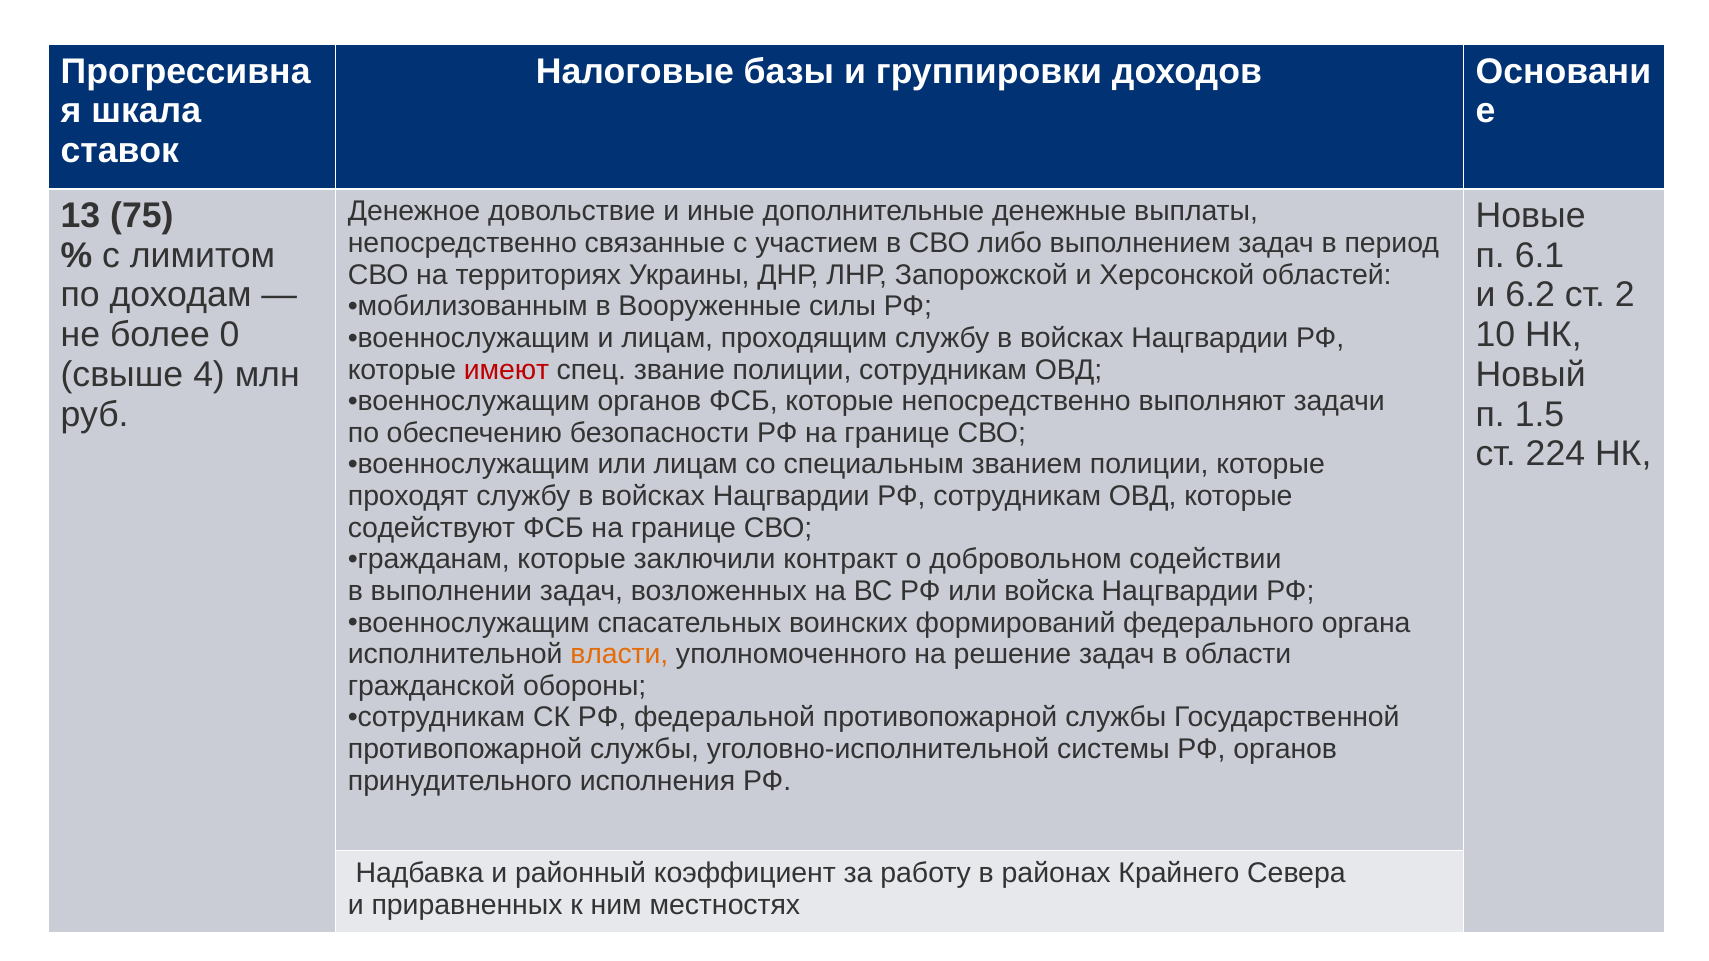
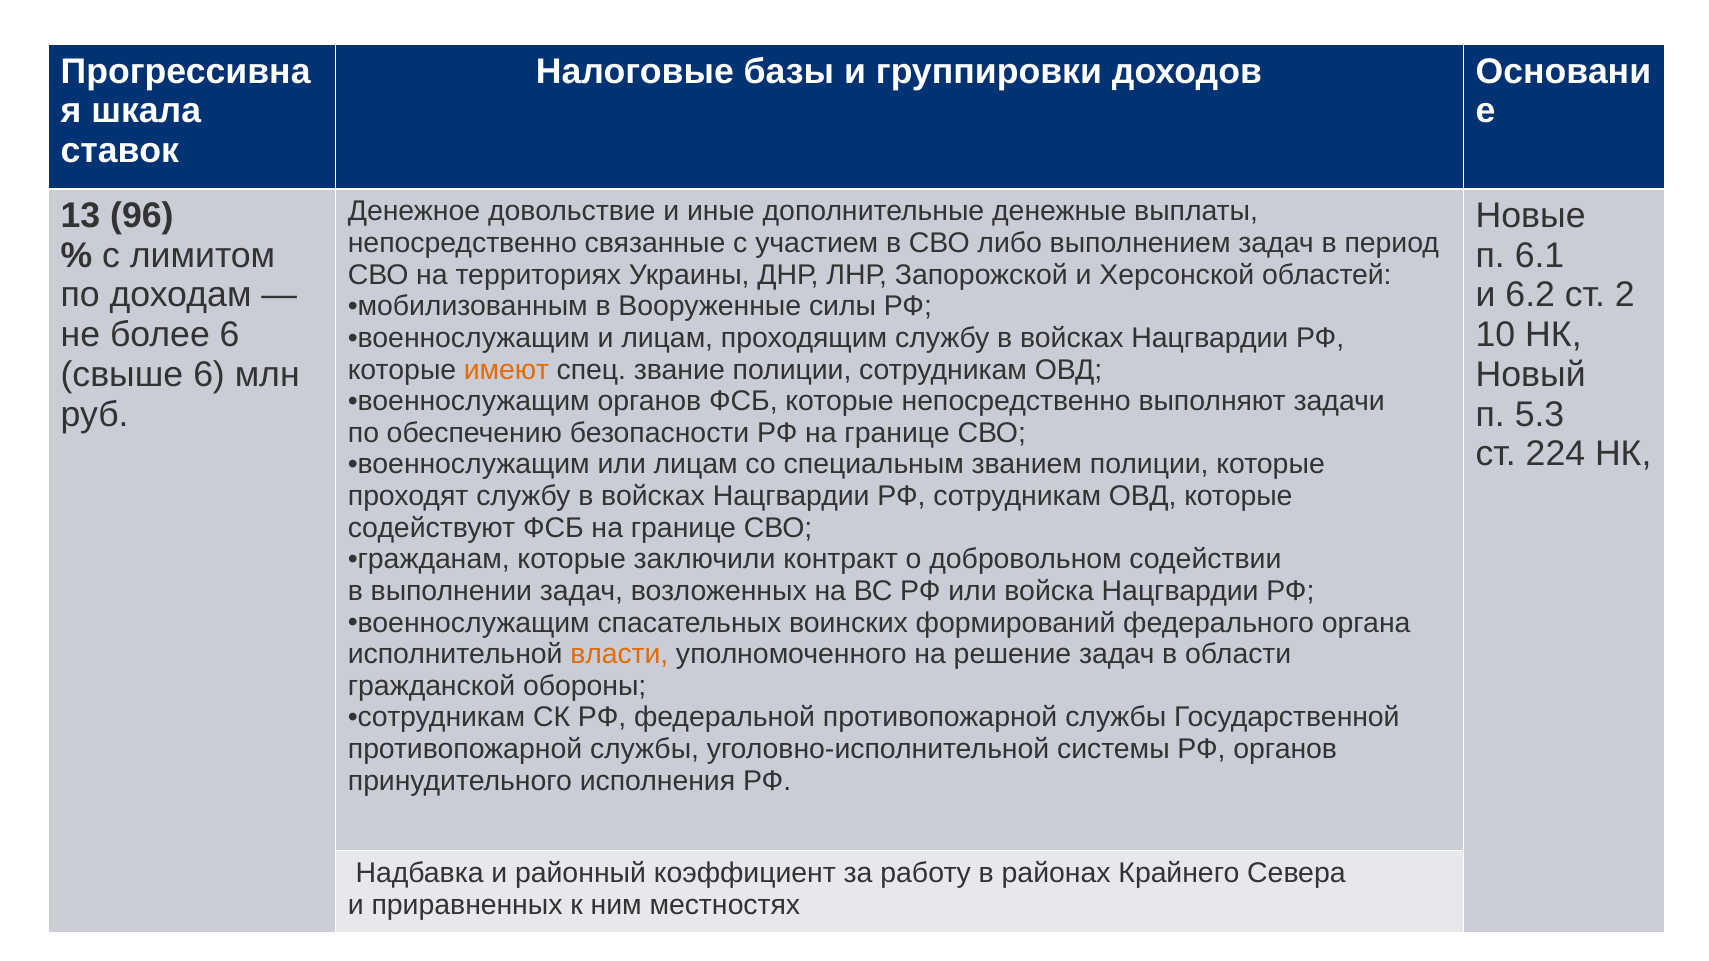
75: 75 -> 96 (142, 216)
более 0: 0 -> 6 (230, 335)
имеют colour: red -> orange (506, 370)
свыше 4: 4 -> 6 (209, 375)
1.5: 1.5 -> 5.3 (1540, 414)
